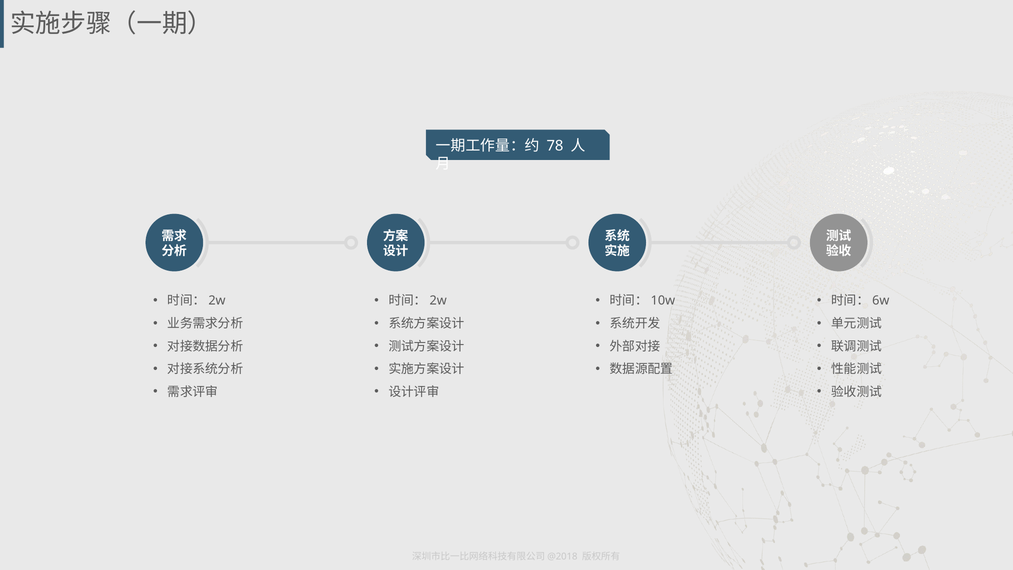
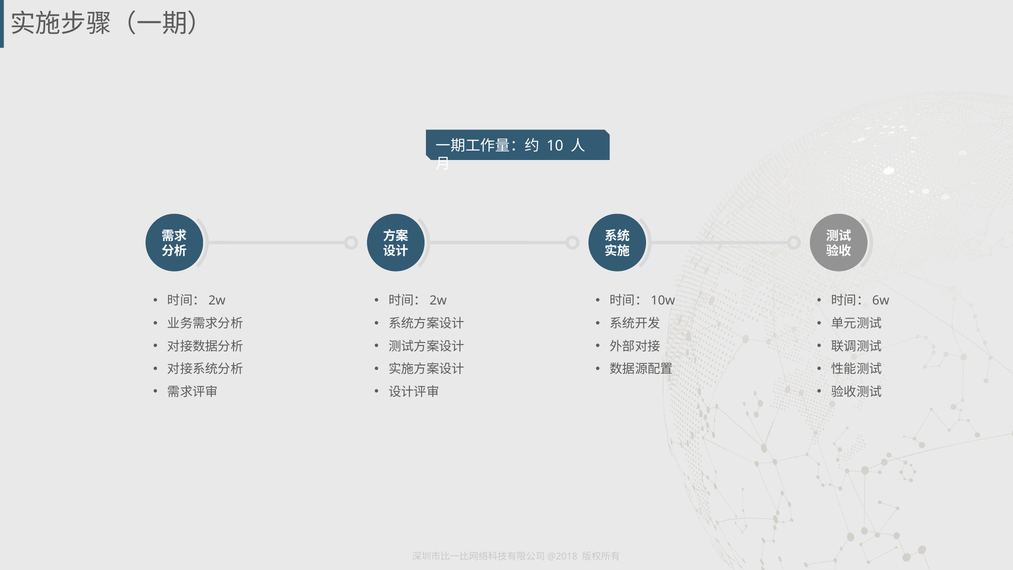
78: 78 -> 10 (555, 146)
